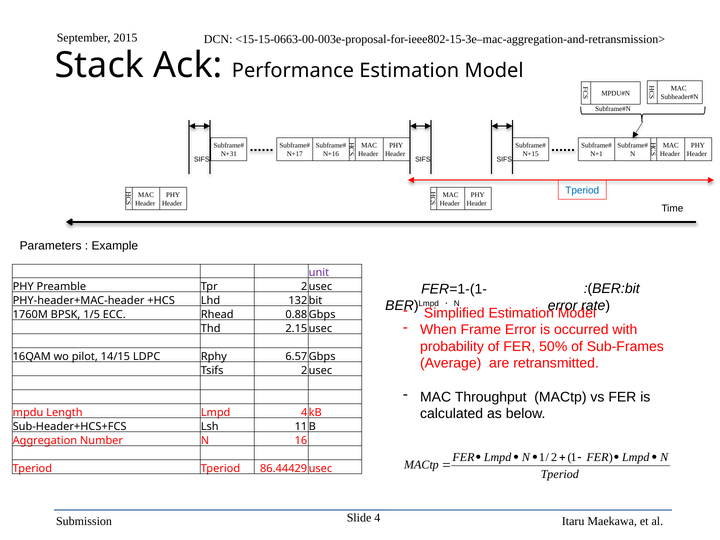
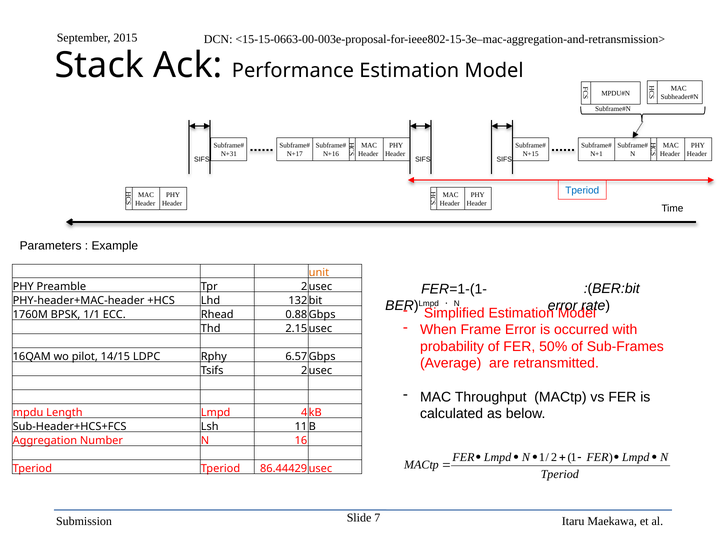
unit colour: purple -> orange (319, 273)
1/5: 1/5 -> 1/1 (92, 315)
4: 4 -> 7 (377, 518)
